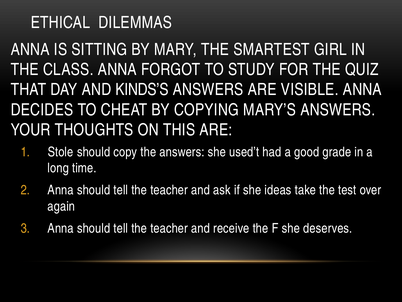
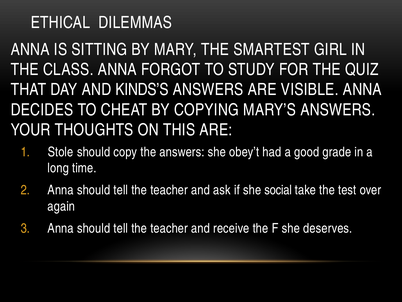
used’t: used’t -> obey’t (244, 152)
ideas: ideas -> social (278, 190)
